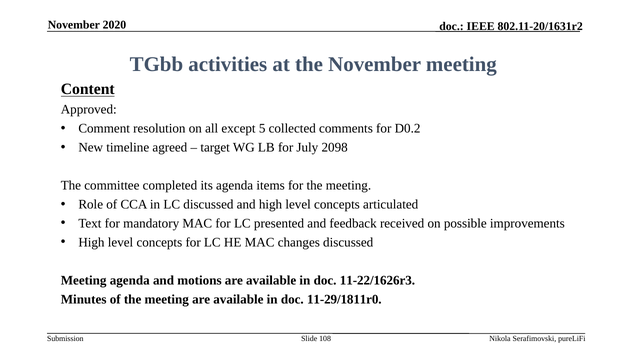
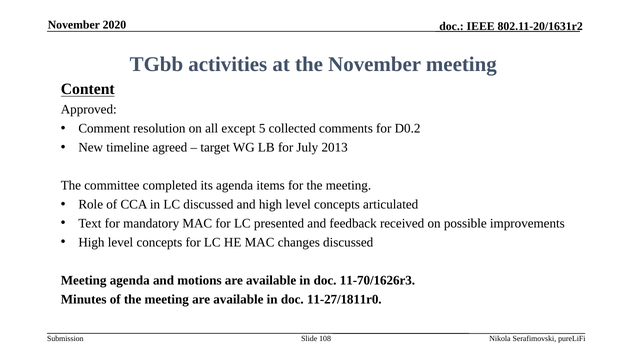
2098: 2098 -> 2013 (335, 147)
11-22/1626r3: 11-22/1626r3 -> 11-70/1626r3 (377, 280)
11-29/1811r0: 11-29/1811r0 -> 11-27/1811r0 (344, 299)
